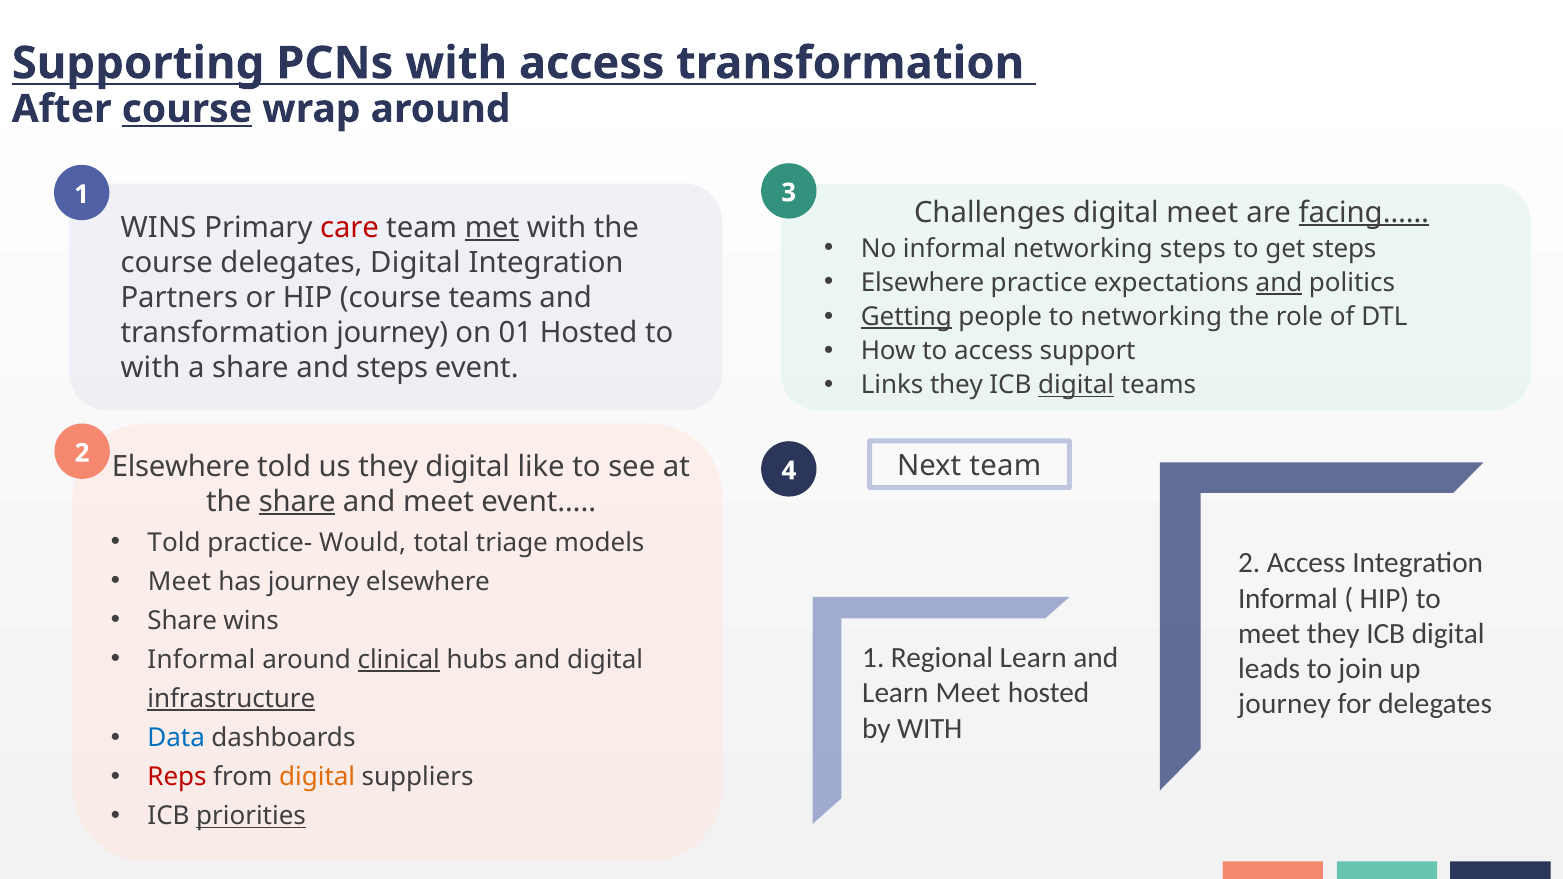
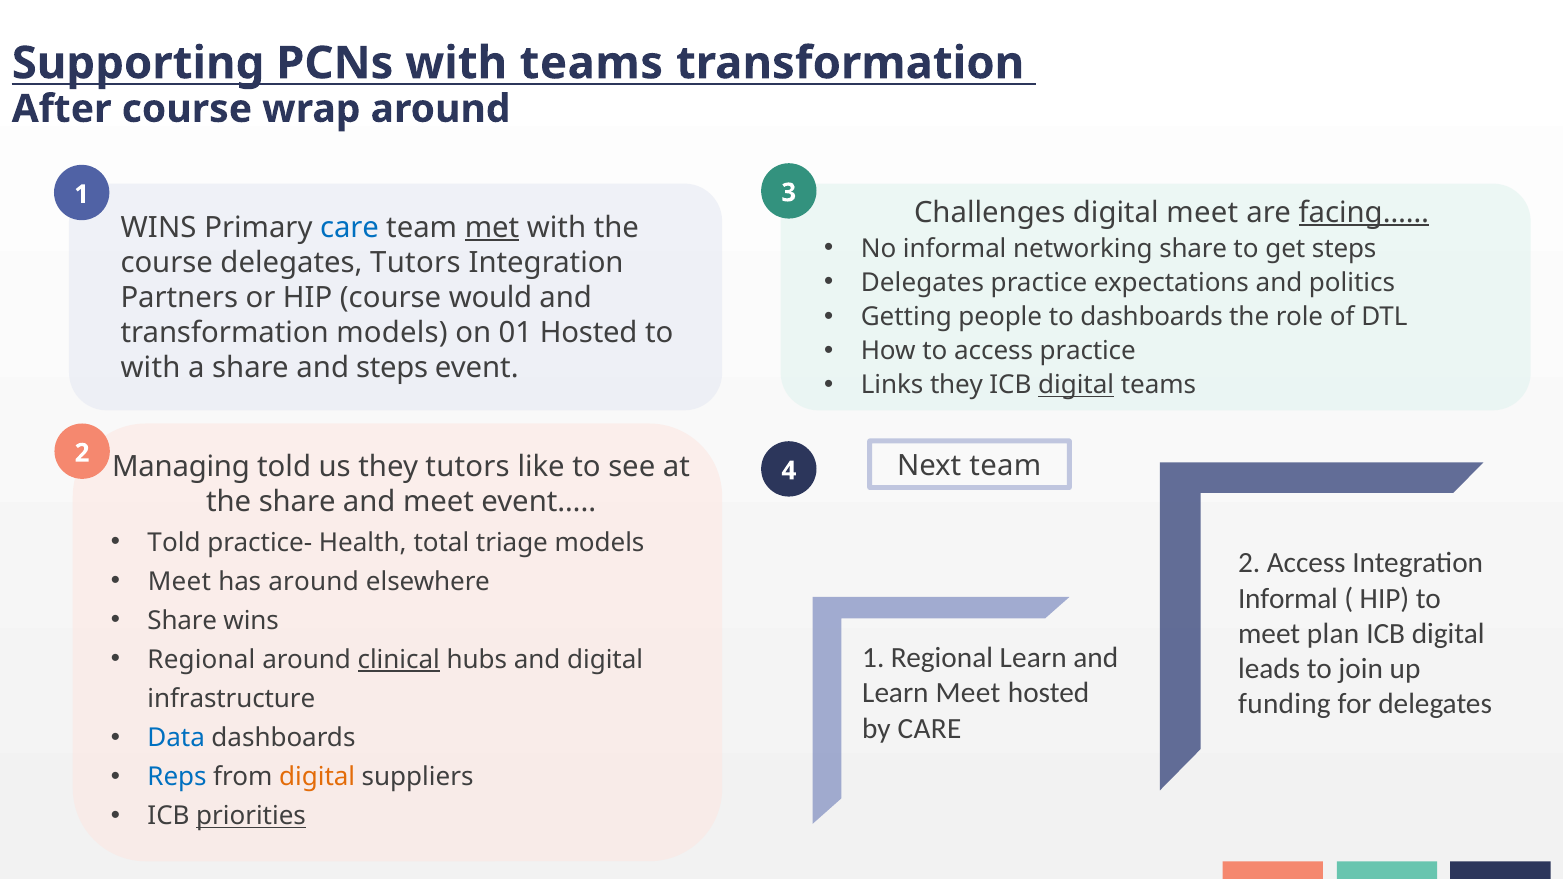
with access: access -> teams (591, 63)
course underline: present -> none (187, 109)
care colour: red -> blue (350, 228)
networking steps: steps -> share (1193, 249)
delegates Digital: Digital -> Tutors (415, 263)
Elsewhere: Elsewhere -> Delegates (922, 283)
and underline: present -> none (1279, 283)
course teams: teams -> would (490, 298)
Getting underline: present -> none (906, 317)
to networking: networking -> dashboards (1152, 317)
transformation journey: journey -> models (392, 333)
access support: support -> practice (1088, 351)
2 Elsewhere: Elsewhere -> Managing (181, 467)
they digital: digital -> tutors (468, 467)
share underline: present -> none (297, 502)
Would: Would -> Health (363, 543)
has journey: journey -> around (314, 582)
meet they: they -> plan (1333, 634)
Informal: Informal -> Regional (201, 660)
infrastructure underline: present -> none (231, 699)
journey: journey -> funding (1284, 704)
by WITH: WITH -> CARE (930, 729)
Reps colour: red -> blue (177, 777)
